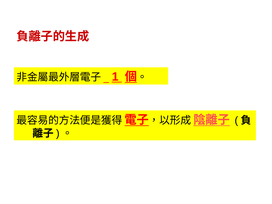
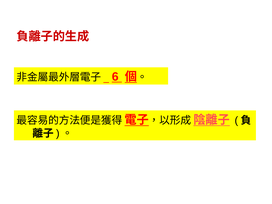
1: 1 -> 6 (115, 77)
